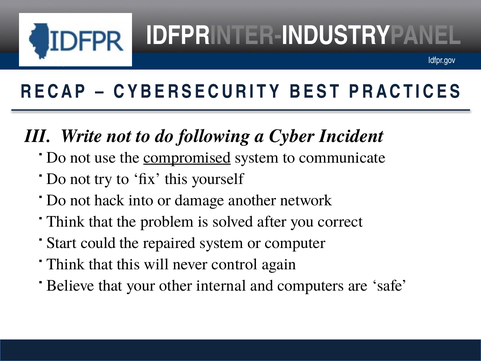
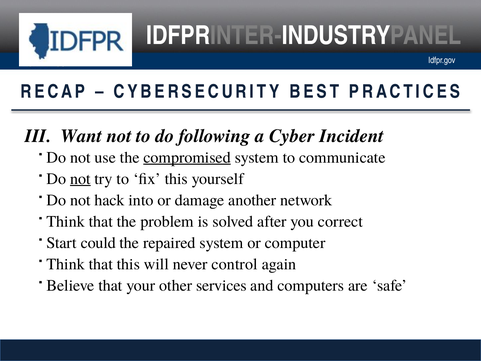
Write: Write -> Want (81, 136)
not underline: none -> present (80, 179)
internal: internal -> services (221, 285)
